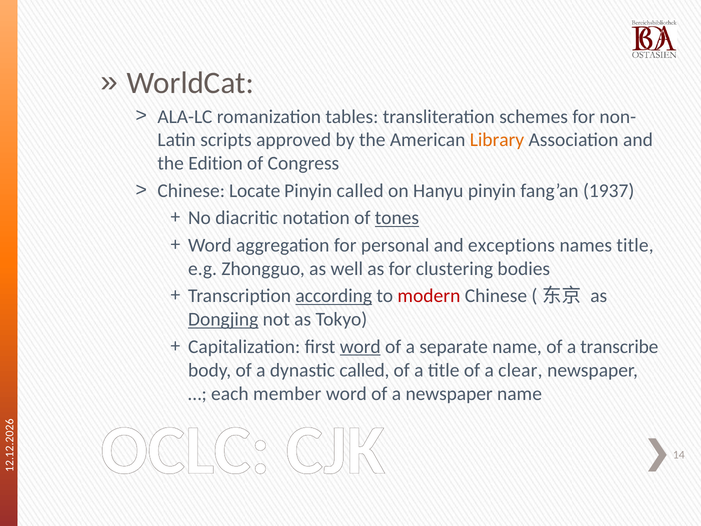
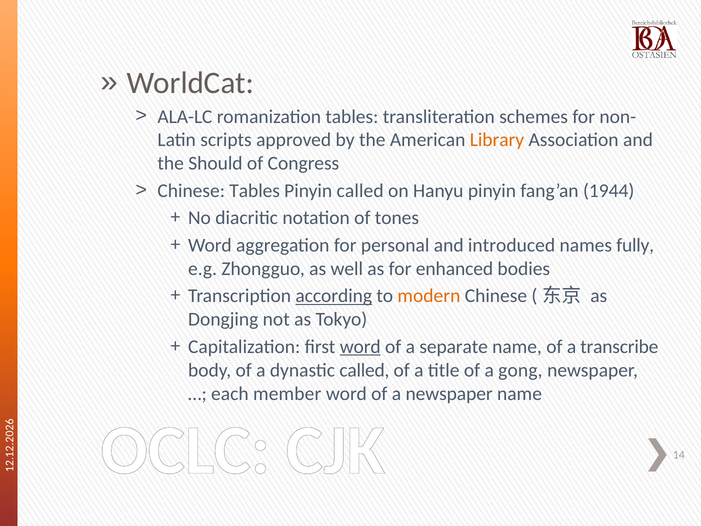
Edition: Edition -> Should (215, 163)
Chinese Locate: Locate -> Tables (255, 191)
1937: 1937 -> 1944 (609, 191)
tones underline: present -> none (397, 218)
exceptions: exceptions -> introduced (512, 245)
names title: title -> fully (635, 245)
clustering: clustering -> enhanced (455, 269)
modern colour: red -> orange (429, 296)
Dongjing underline: present -> none (223, 319)
clear: clear -> gong (520, 370)
